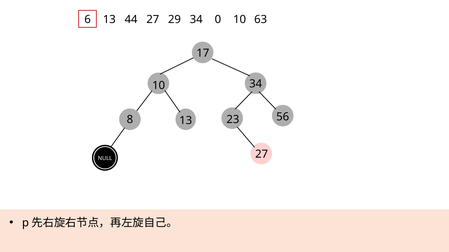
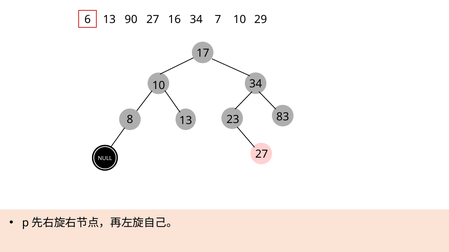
44: 44 -> 90 (131, 20)
29: 29 -> 16 (174, 20)
0: 0 -> 7 (218, 20)
63: 63 -> 29 (261, 20)
56: 56 -> 83 (283, 117)
